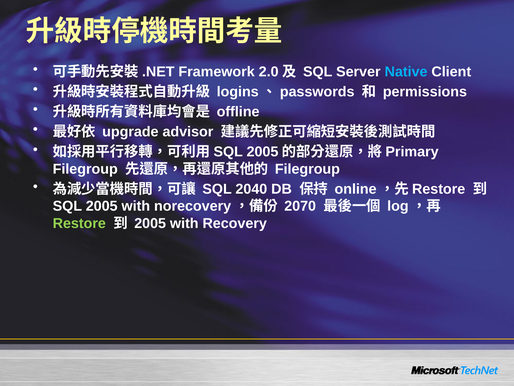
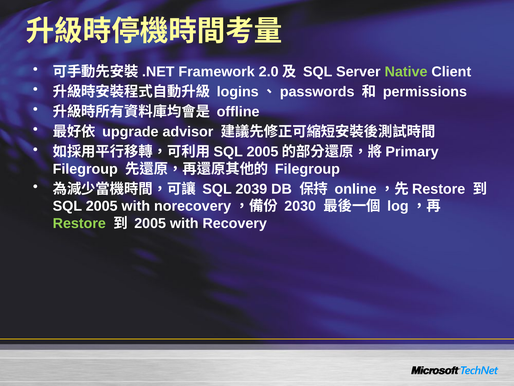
Native colour: light blue -> light green (406, 72)
2040: 2040 -> 2039 (251, 189)
2070: 2070 -> 2030 (300, 206)
